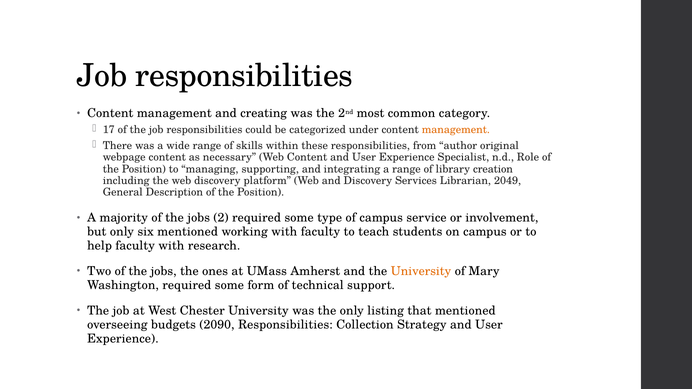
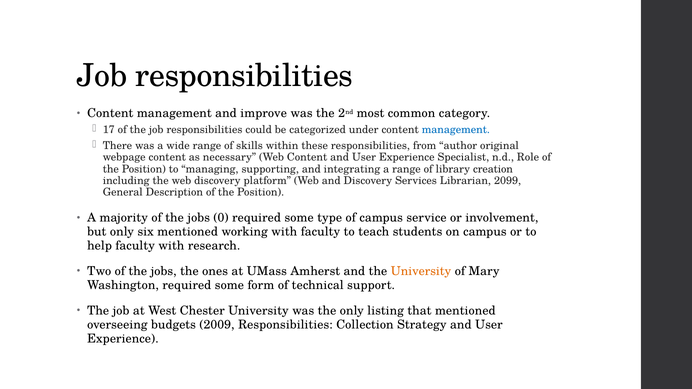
creating: creating -> improve (264, 114)
management colour: orange -> blue (456, 130)
2049: 2049 -> 2099 (508, 181)
2: 2 -> 0 (221, 218)
2090: 2090 -> 2009 (217, 325)
